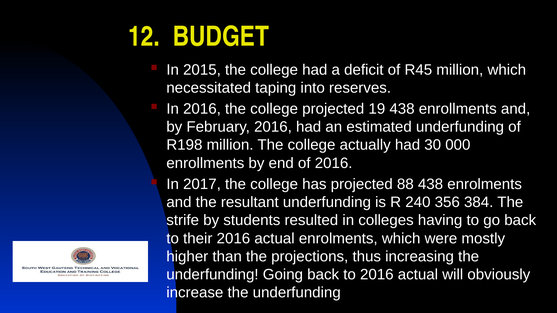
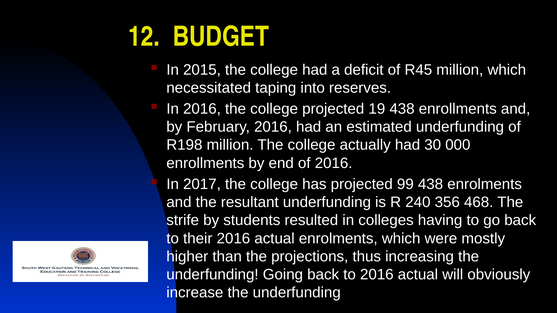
88: 88 -> 99 (405, 184)
384: 384 -> 468 (479, 202)
